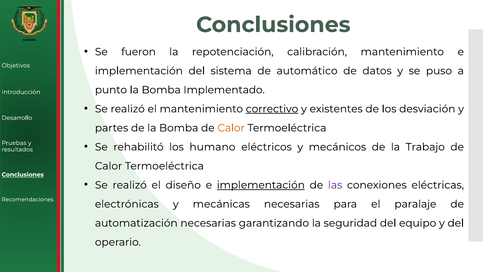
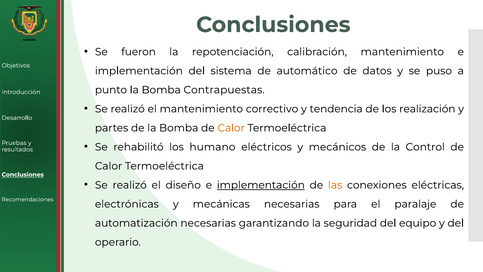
Implementado: Implementado -> Contrapuestas (224, 90)
correctivo underline: present -> none (272, 109)
existentes: existentes -> tendencia (336, 109)
desviación: desviación -> realización (427, 109)
Trabajo: Trabajo -> Control (425, 147)
las colour: purple -> orange (335, 185)
